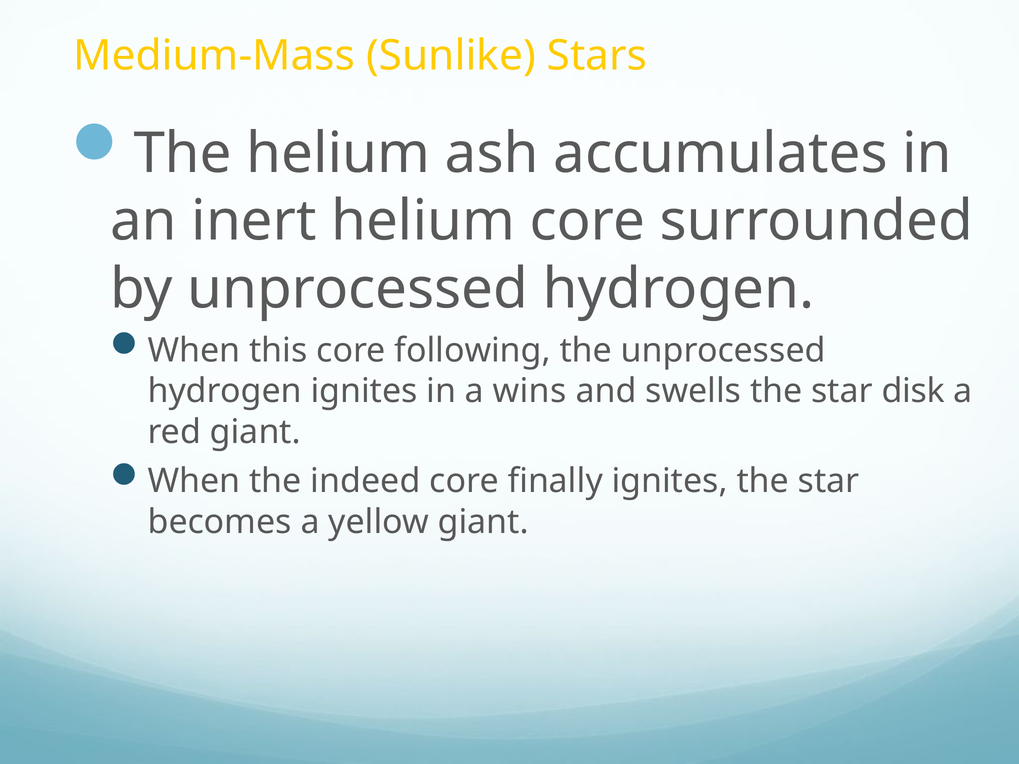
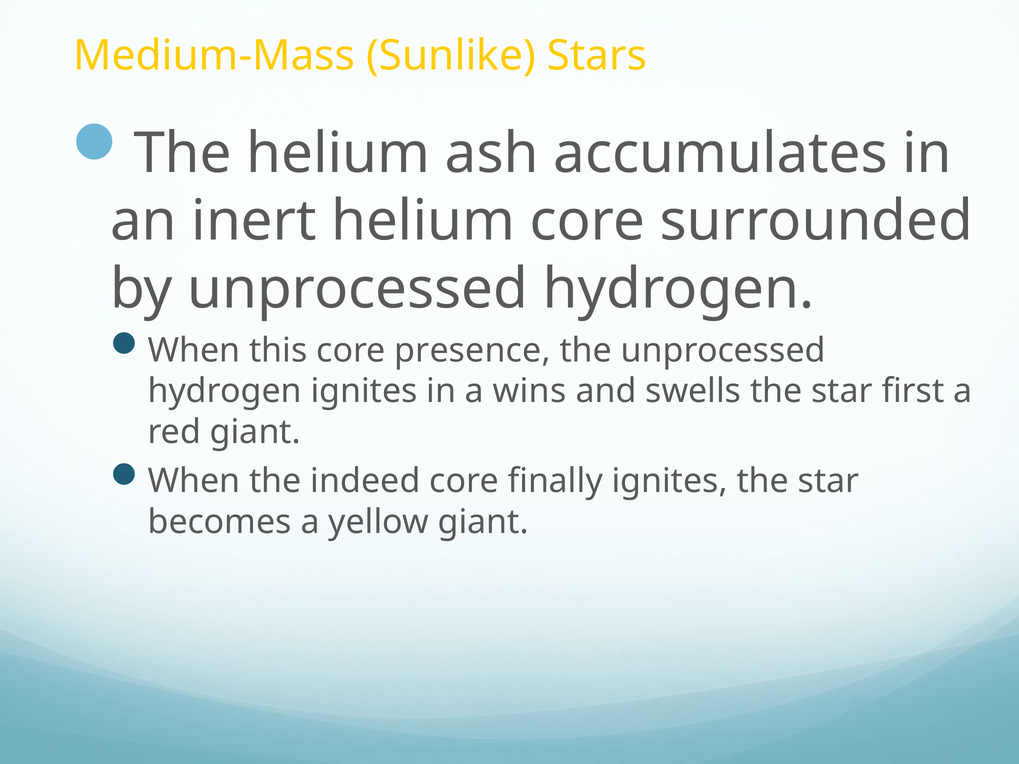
following: following -> presence (473, 351)
disk: disk -> first (913, 391)
